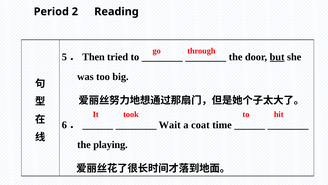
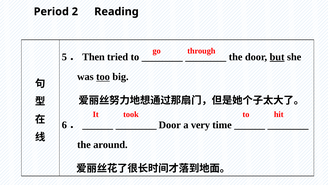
too underline: none -> present (103, 77)
Wait: Wait -> Door (170, 125)
coat: coat -> very (200, 125)
playing: playing -> around (110, 144)
